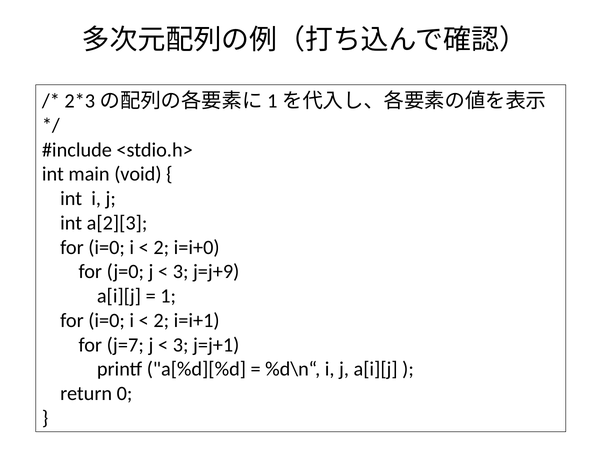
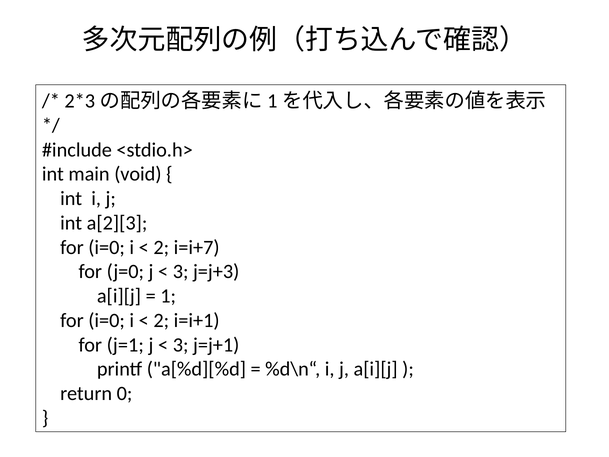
i=i+0: i=i+0 -> i=i+7 (197, 247)
j=j+9: j=j+9 -> j=j+3 (216, 272)
j=7: j=7 -> j=1 (125, 345)
